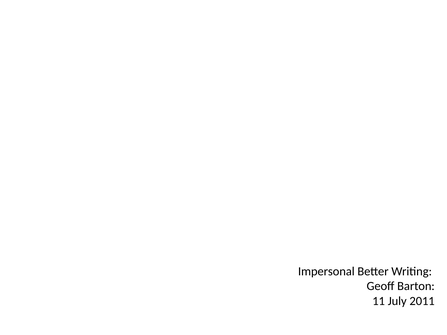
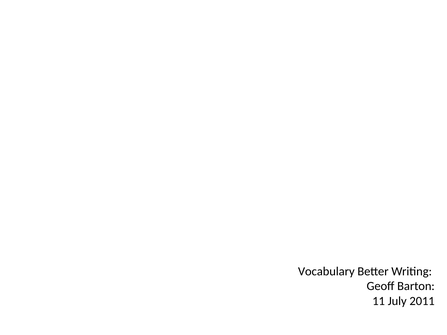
Impersonal: Impersonal -> Vocabulary (326, 271)
